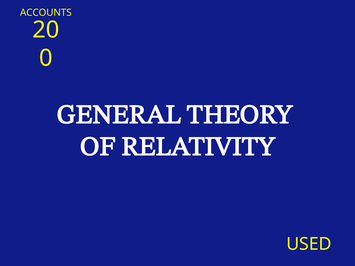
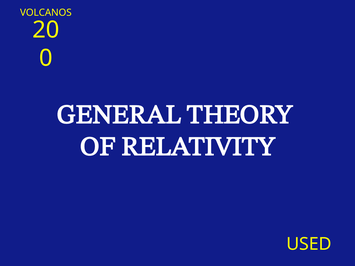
ACCOUNTS: ACCOUNTS -> VOLCANOS (46, 13)
